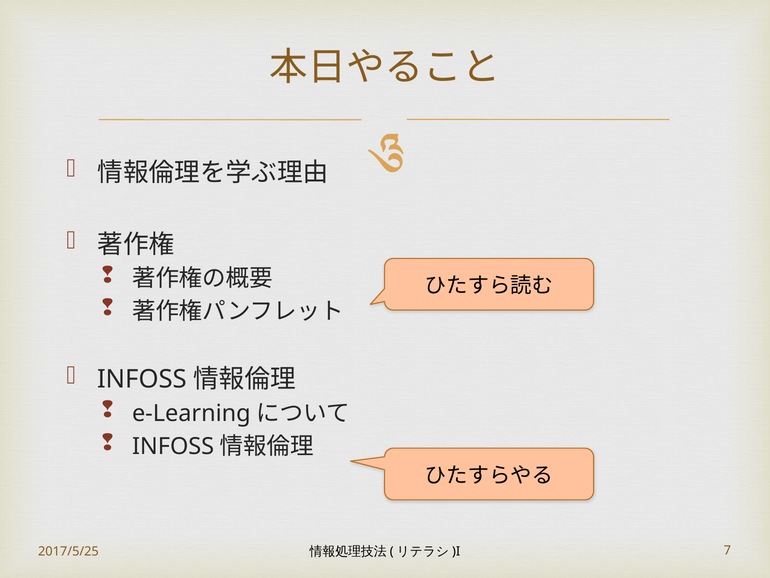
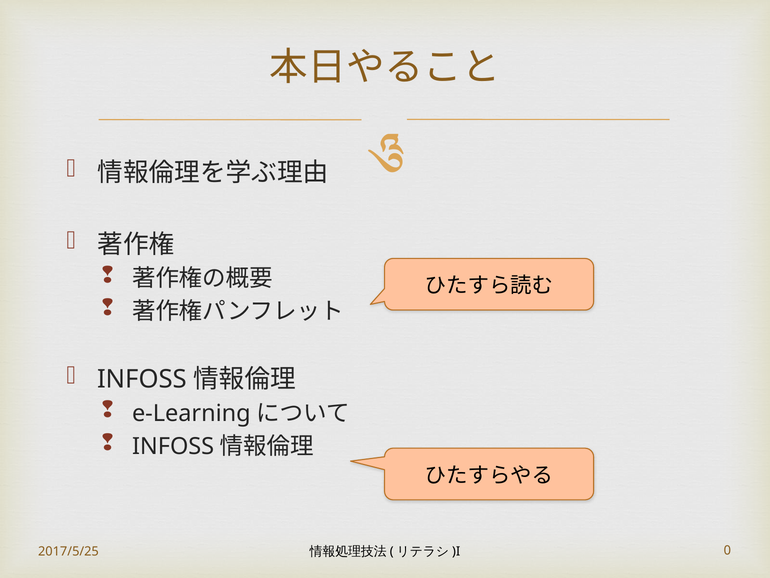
7: 7 -> 0 (727, 550)
